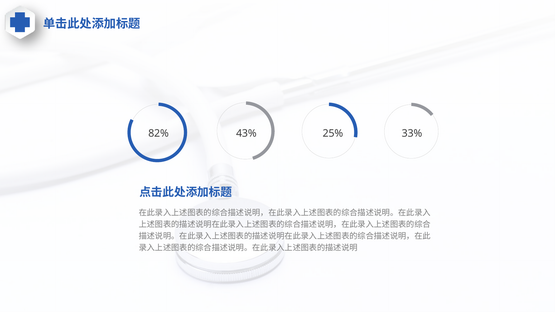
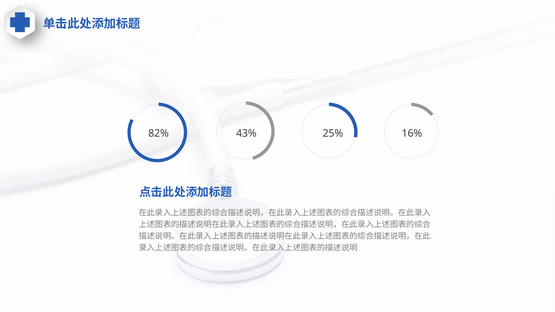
33%: 33% -> 16% (412, 133)
